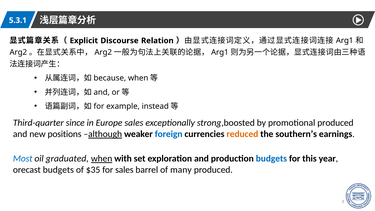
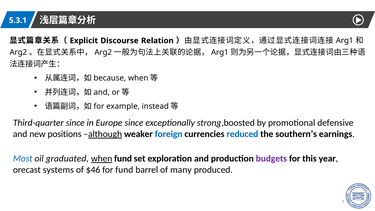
Europe sales: sales -> since (134, 123)
promotional produced: produced -> defensive (335, 123)
reduced colour: orange -> blue (242, 134)
when with: with -> fund (123, 159)
budgets colour: blue -> purple (271, 159)
orecast budgets: budgets -> systems (58, 170)
$35: $35 -> $46 (93, 170)
for sales: sales -> fund (124, 170)
